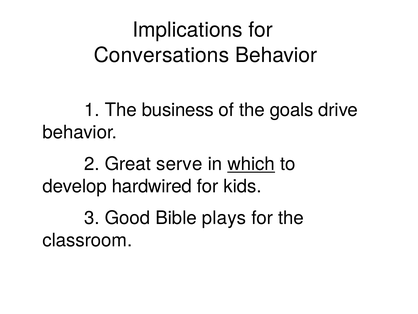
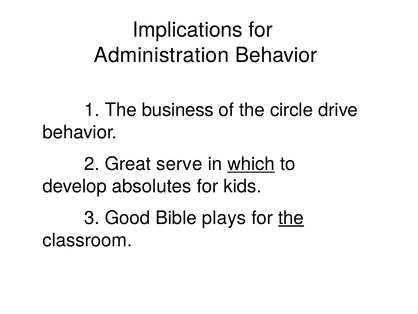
Conversations: Conversations -> Administration (161, 55)
goals: goals -> circle (292, 110)
hardwired: hardwired -> absolutes (152, 186)
the underline: none -> present (291, 218)
